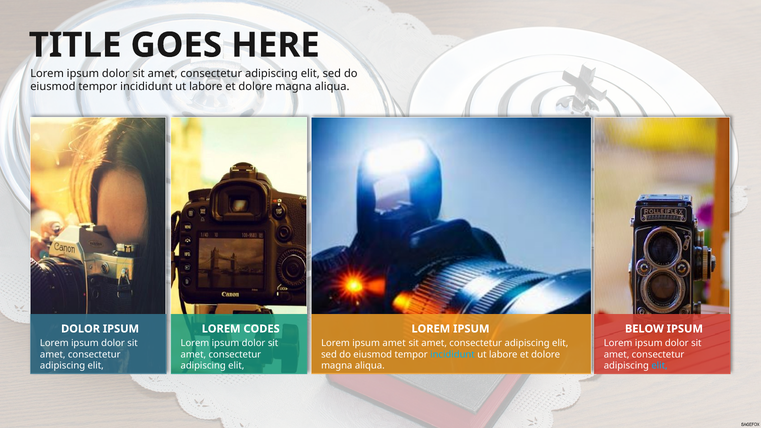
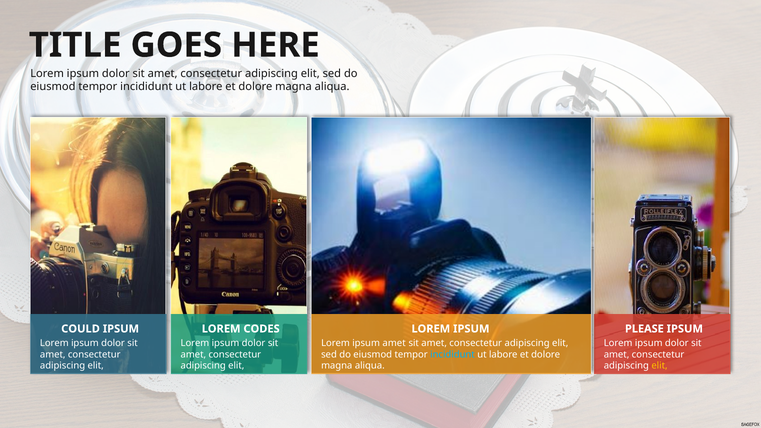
DOLOR: DOLOR -> COULD (81, 329)
BELOW: BELOW -> PLEASE (644, 329)
elit colour: light blue -> yellow (659, 366)
